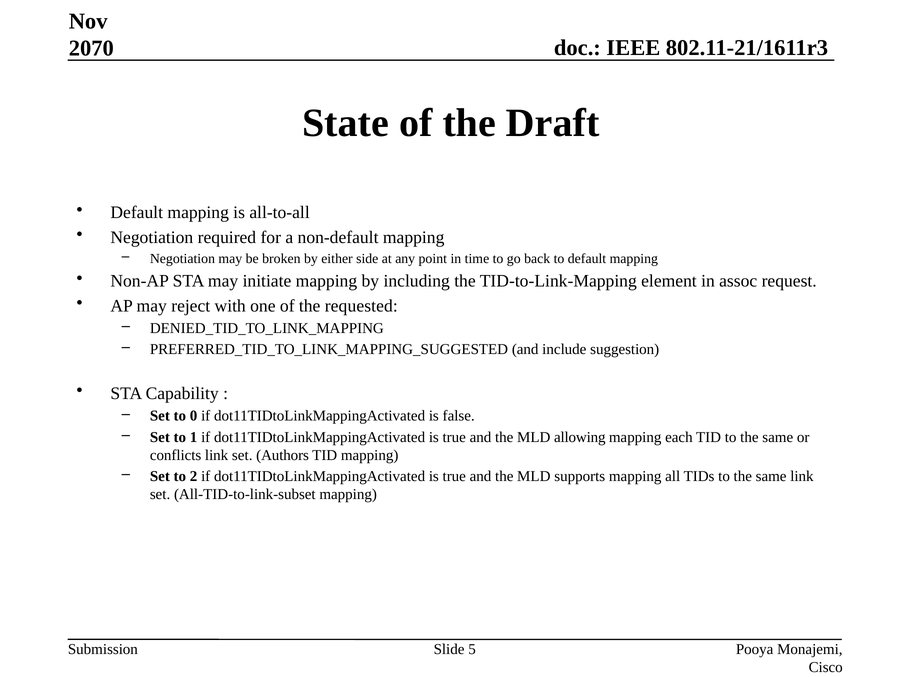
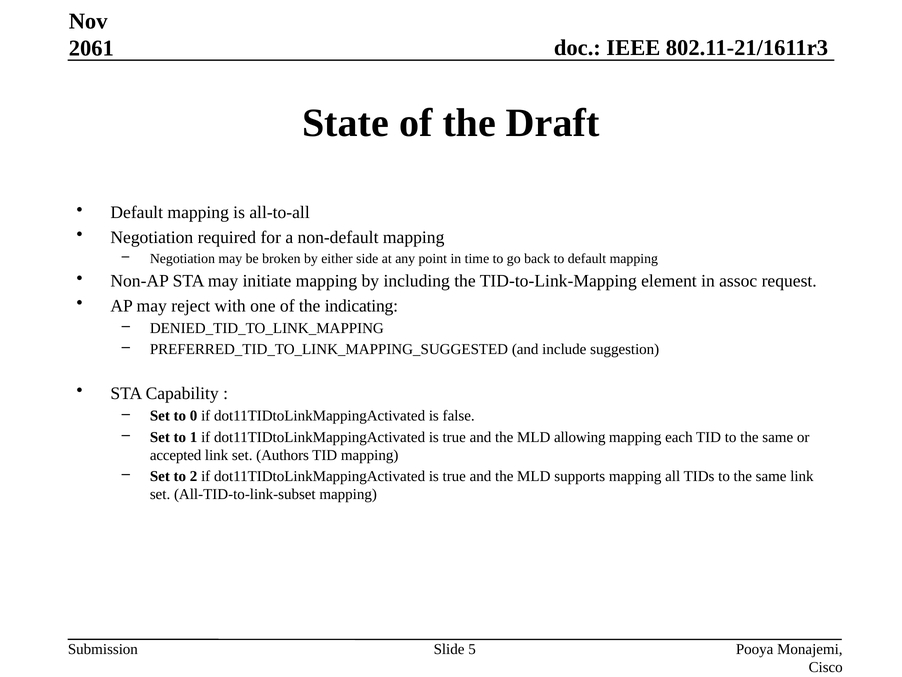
2070: 2070 -> 2061 (91, 48)
requested: requested -> indicating (361, 306)
conflicts: conflicts -> accepted (176, 455)
